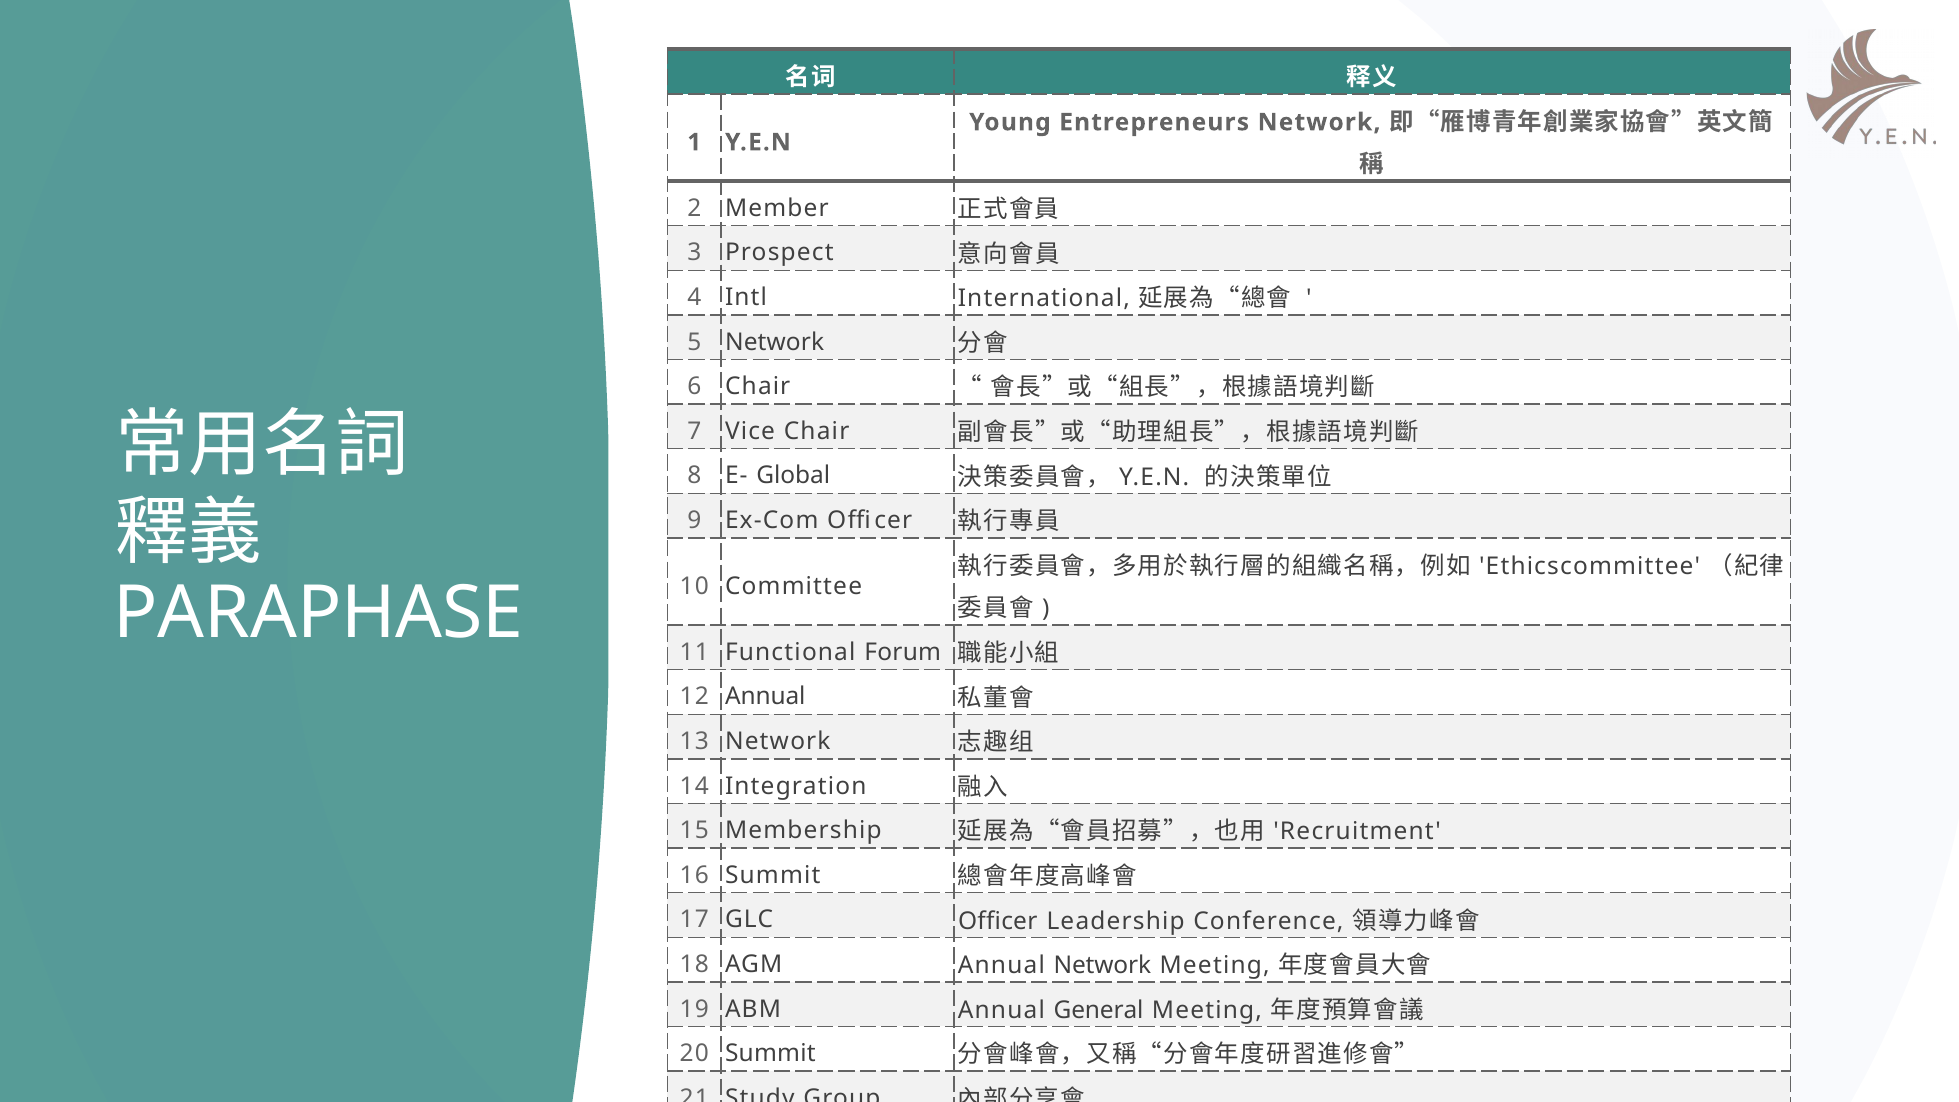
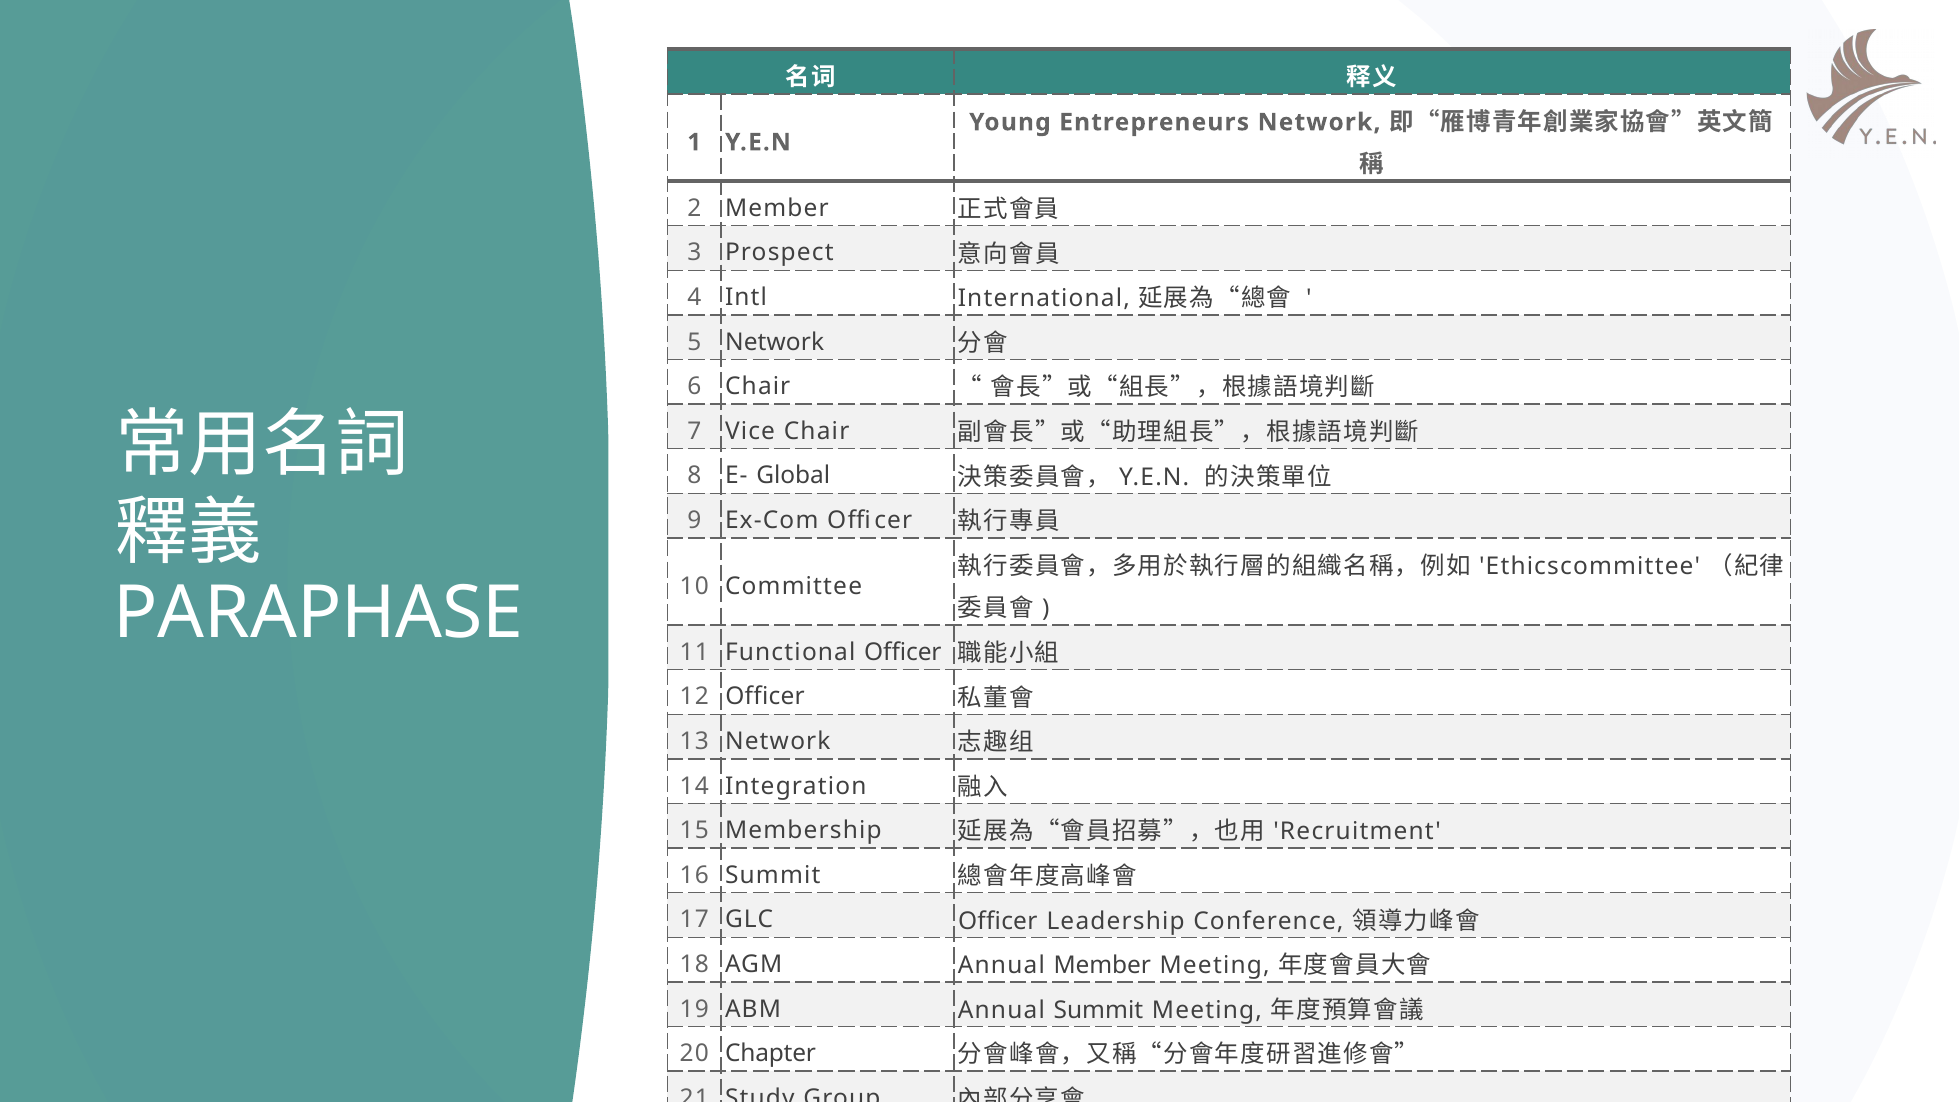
Functional Forum: Forum -> Officer (903, 652)
12 Annual: Annual -> Officer (765, 697)
Annual Network: Network -> Member (1102, 966)
Annual General: General -> Summit (1098, 1010)
20 Summit: Summit -> Chapter (771, 1053)
